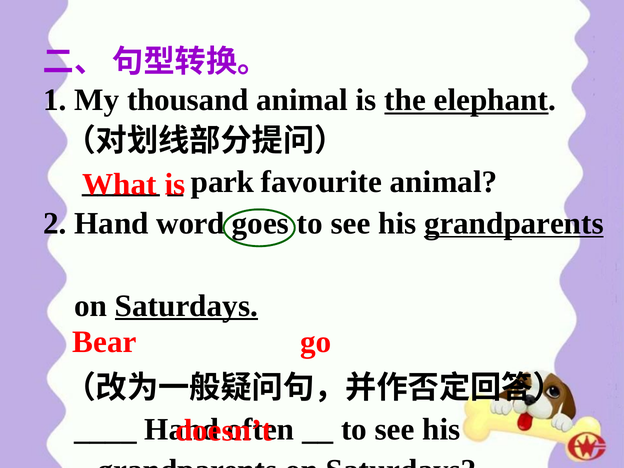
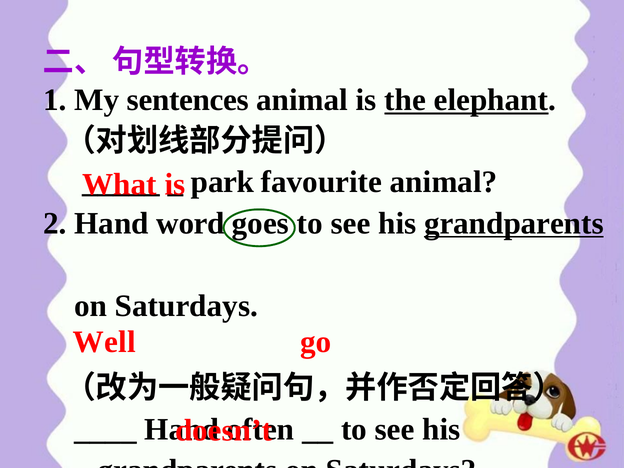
thousand: thousand -> sentences (188, 100)
Saturdays underline: present -> none (186, 306)
Bear: Bear -> Well (104, 342)
